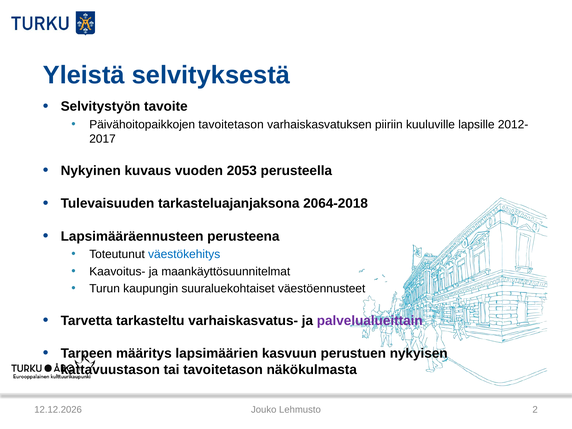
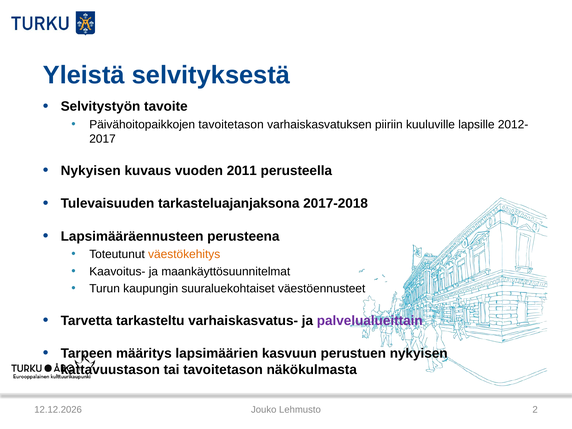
Nykyinen: Nykyinen -> Nykyisen (91, 171)
2053: 2053 -> 2011 (242, 171)
2064-2018: 2064-2018 -> 2017-2018 (336, 204)
väestökehitys colour: blue -> orange (184, 254)
